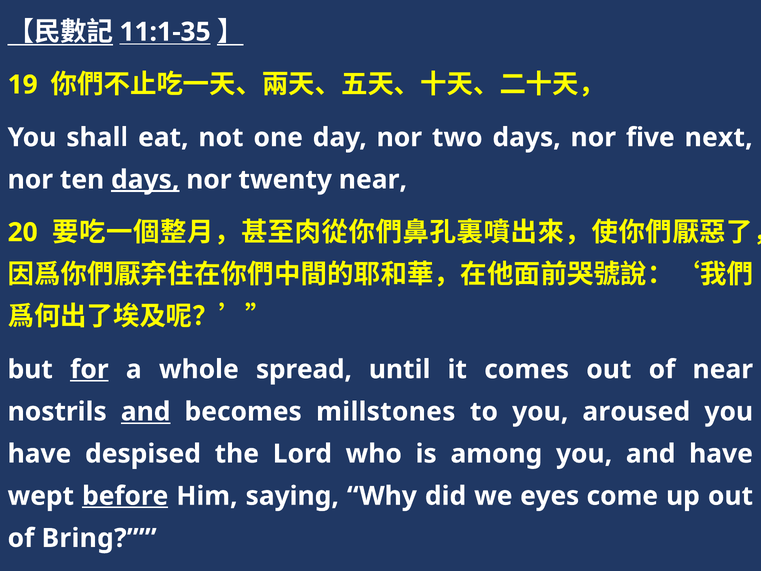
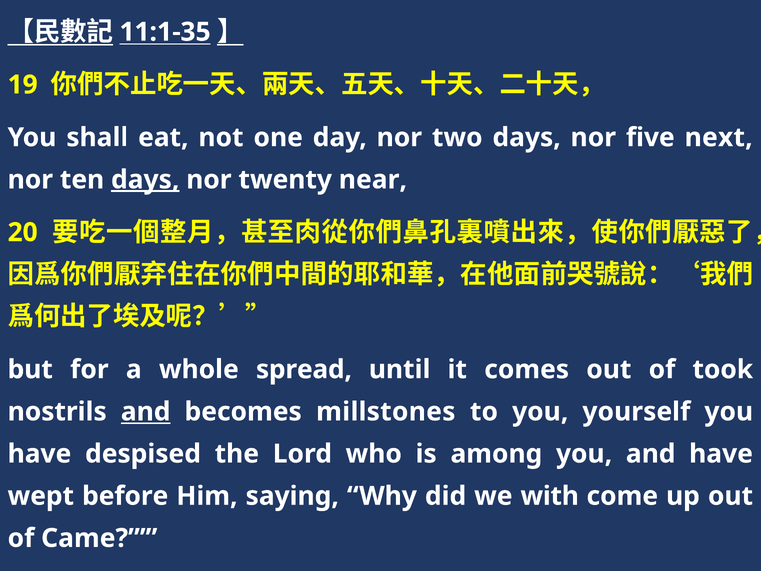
for underline: present -> none (89, 369)
of near: near -> took (723, 369)
aroused: aroused -> yourself (636, 412)
before underline: present -> none (125, 496)
eyes: eyes -> with (550, 496)
Bring: Bring -> Came (99, 538)
